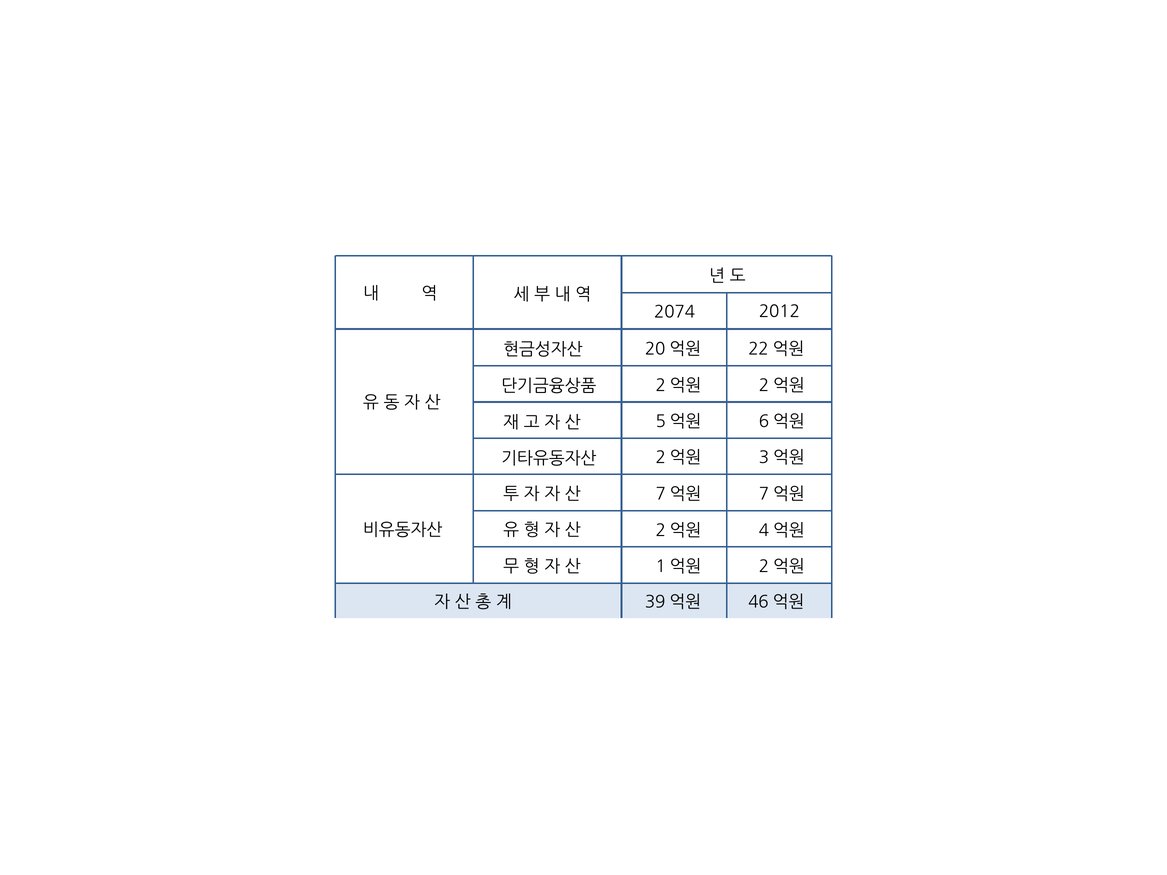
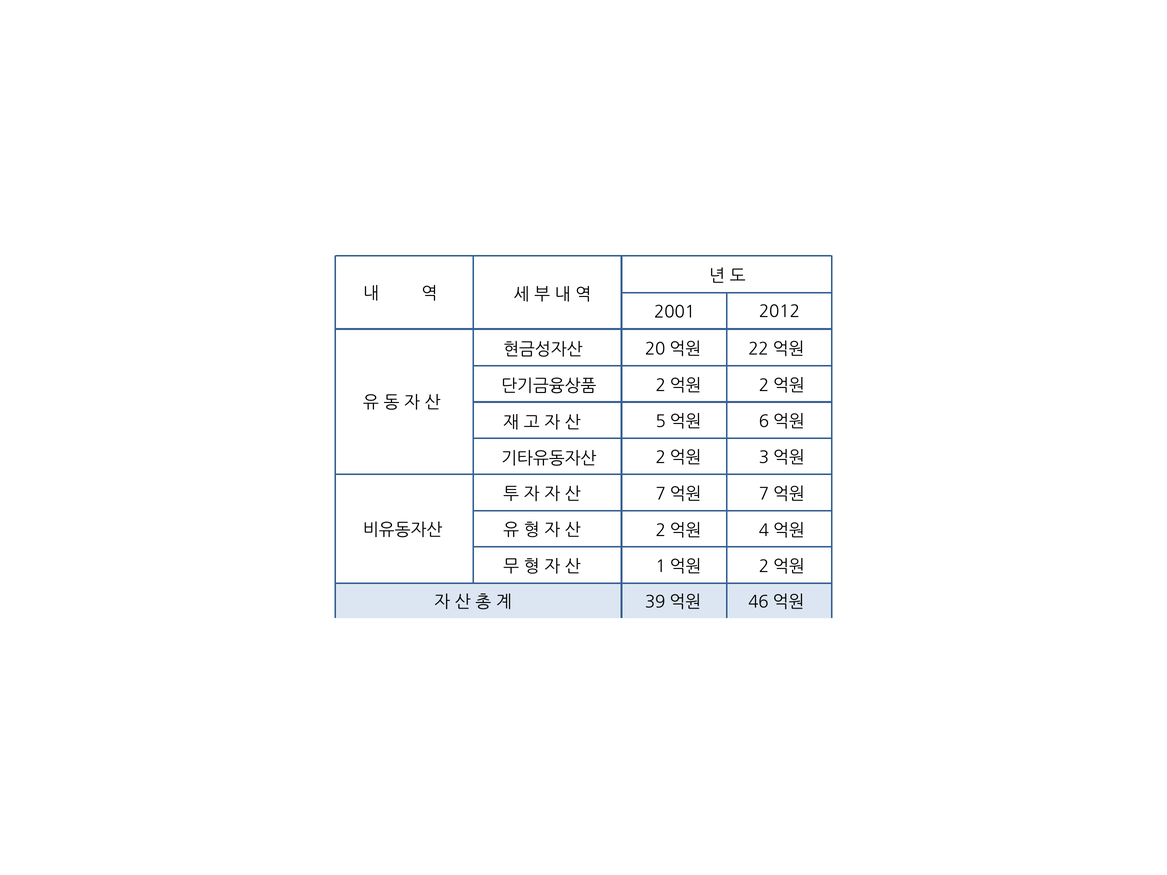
2074: 2074 -> 2001 (675, 312)
